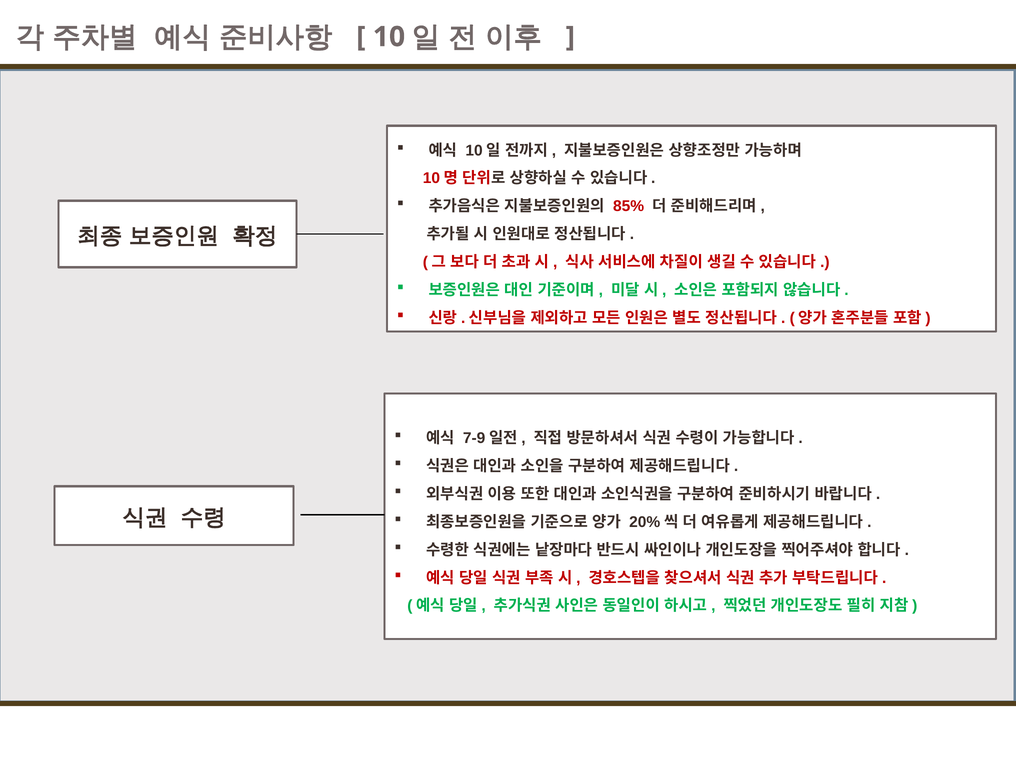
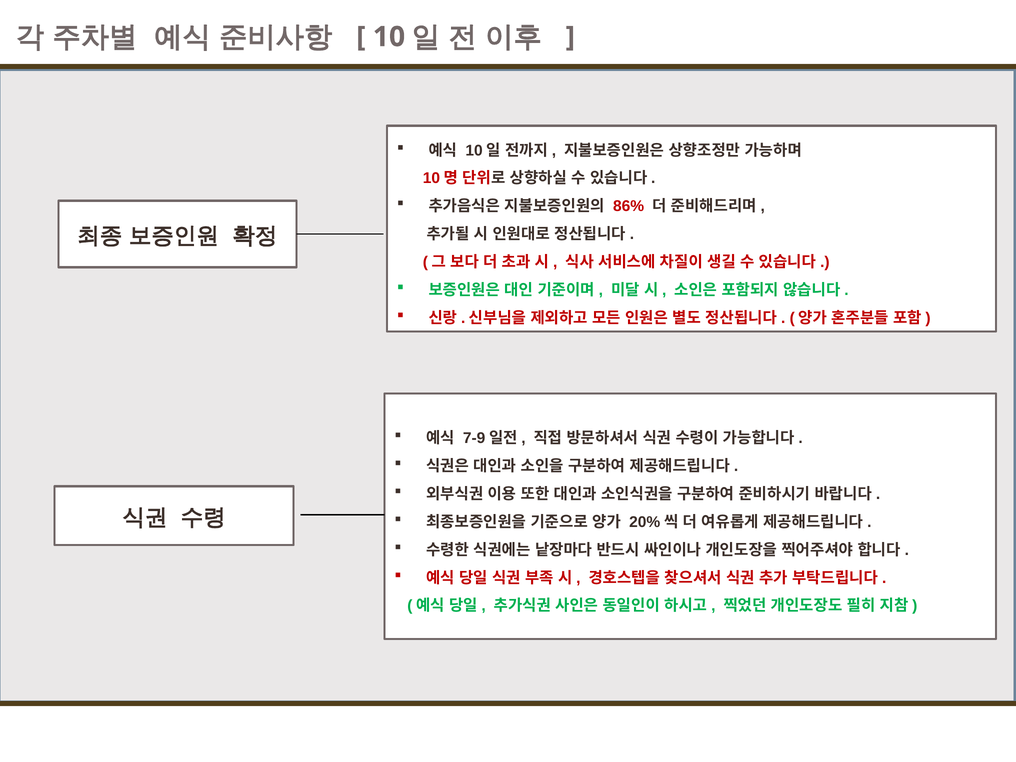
85%: 85% -> 86% (629, 206)
